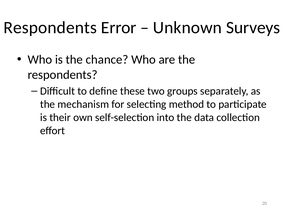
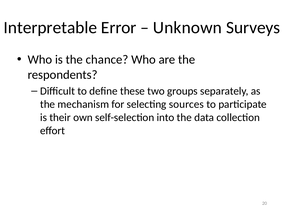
Respondents: Respondents -> Interpretable (50, 27)
method: method -> sources (186, 104)
